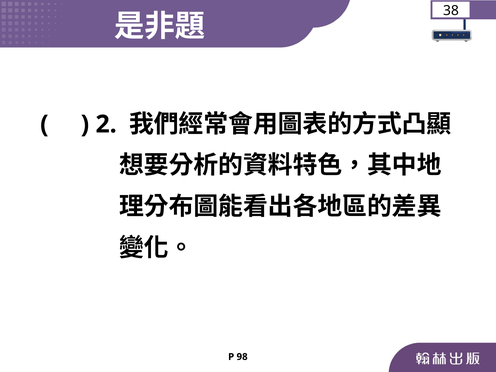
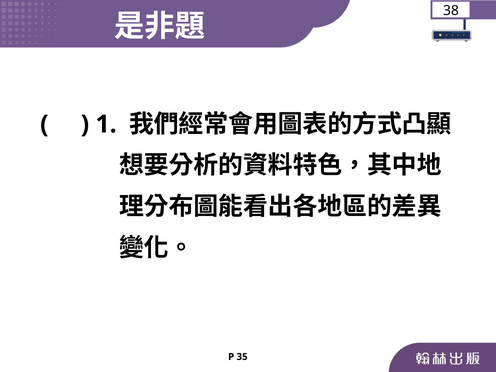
2: 2 -> 1 (106, 124)
98: 98 -> 35 (242, 357)
